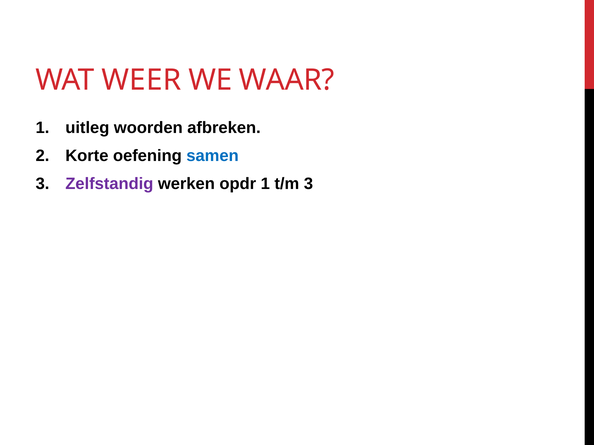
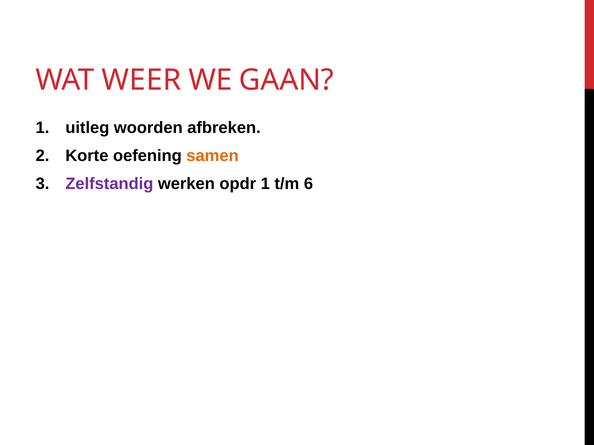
WAAR: WAAR -> GAAN (286, 80)
samen colour: blue -> orange (213, 156)
t/m 3: 3 -> 6 (308, 184)
